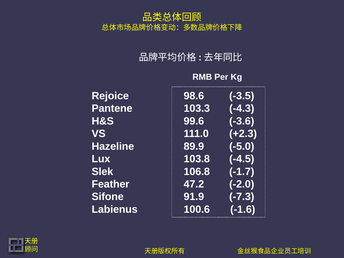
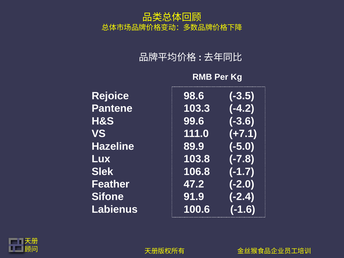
-4.3: -4.3 -> -4.2 (242, 109)
+2.3: +2.3 -> +7.1 (243, 134)
-4.5: -4.5 -> -7.8 (242, 159)
-7.3: -7.3 -> -2.4 (242, 197)
